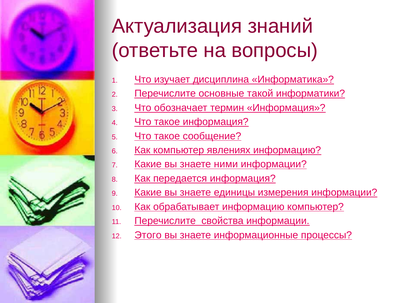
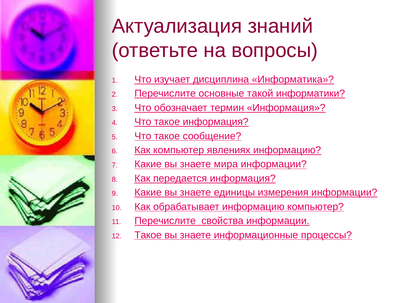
ними: ними -> мира (226, 164)
Этого: Этого -> Такое (148, 235)
